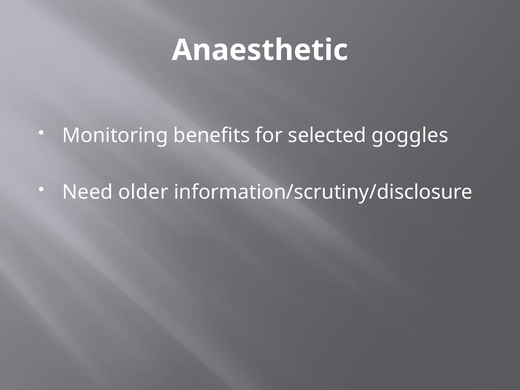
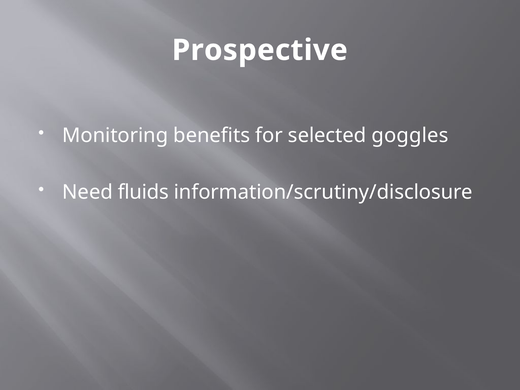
Anaesthetic: Anaesthetic -> Prospective (260, 50)
older: older -> fluids (143, 192)
